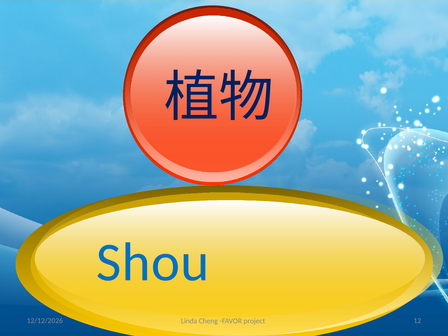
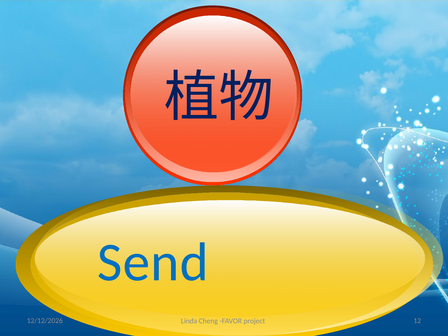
Shou: Shou -> Send (153, 262)
